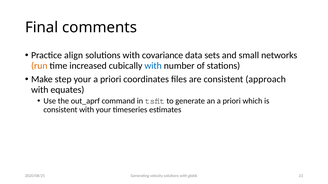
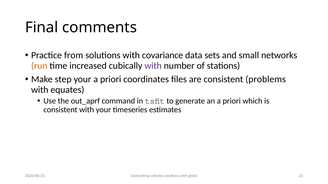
align: align -> from (74, 55)
with colour: blue -> purple (153, 66)
approach: approach -> problems (266, 80)
